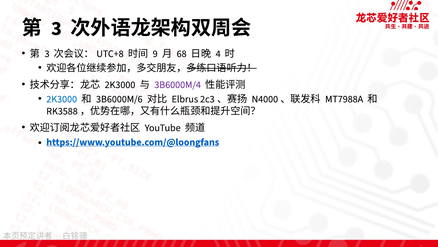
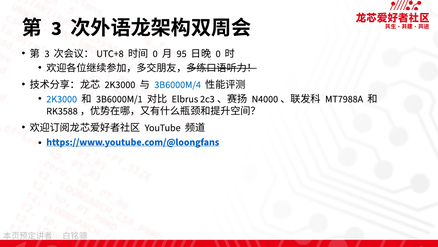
9: 9 -> 0 (155, 54)
68: 68 -> 95 (182, 54)
4: 4 -> 0 (218, 54)
3B6000M/4 colour: purple -> blue (178, 85)
3B6000M/6: 3B6000M/6 -> 3B6000M/1 (119, 99)
